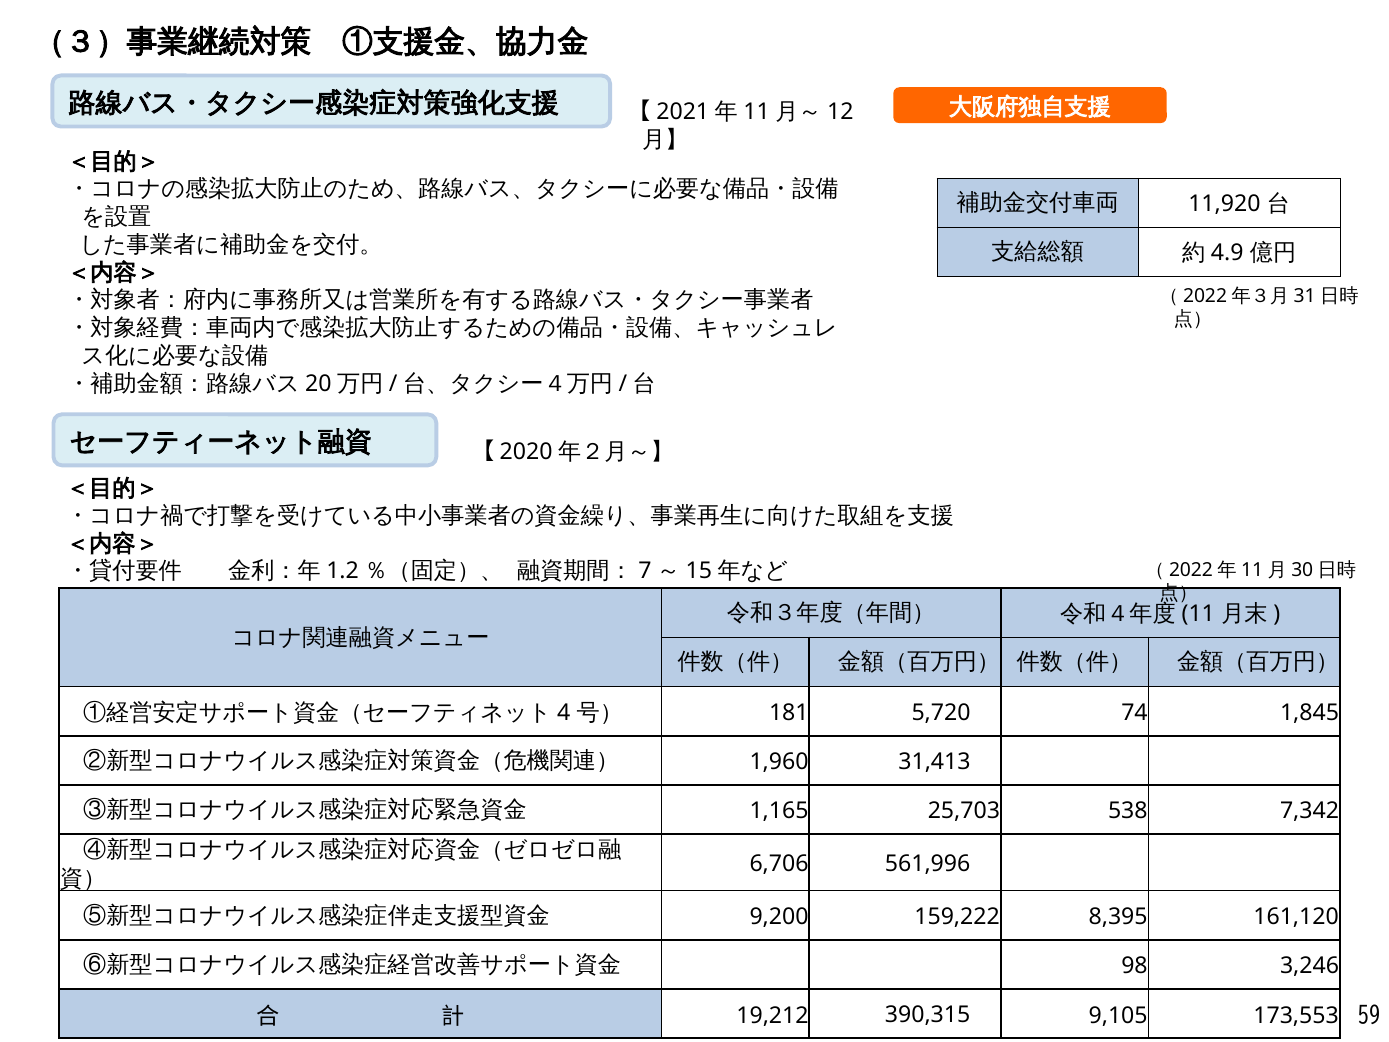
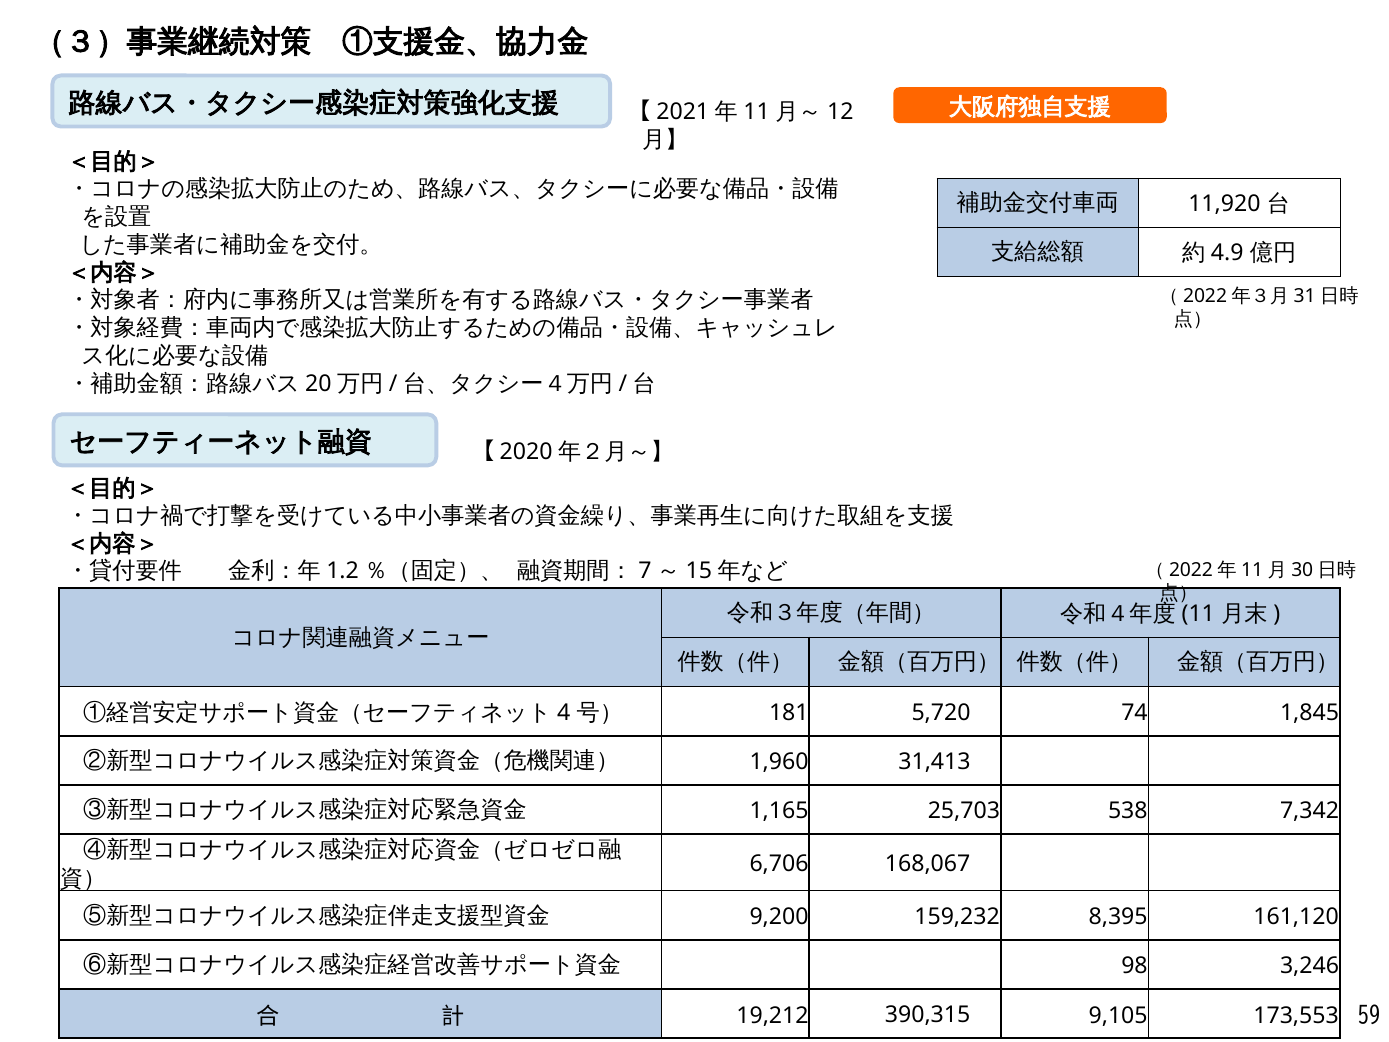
561,996: 561,996 -> 168,067 (928, 864)
159,222: 159,222 -> 159,232 (957, 917)
